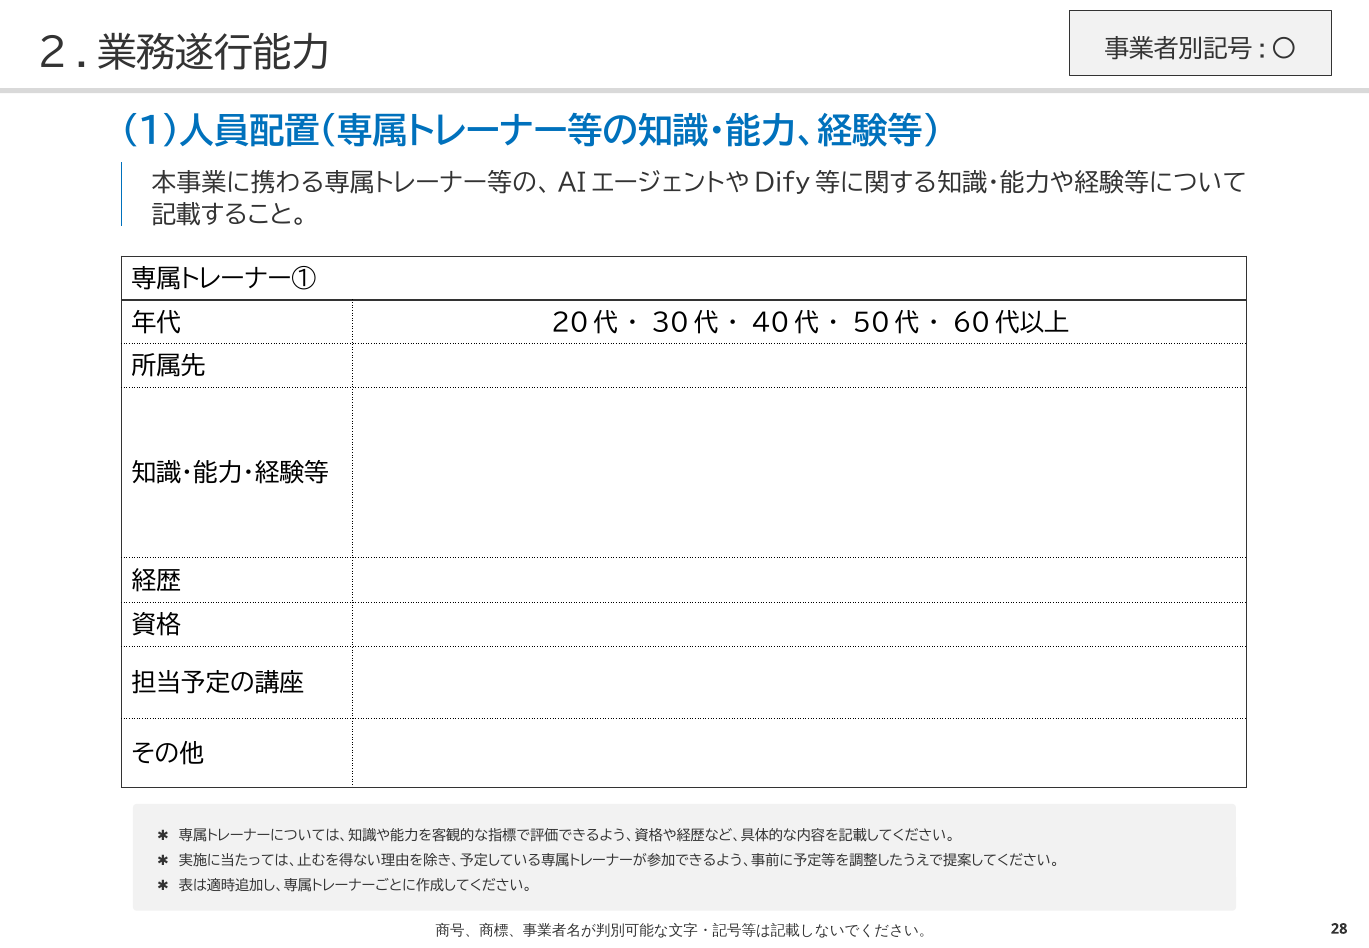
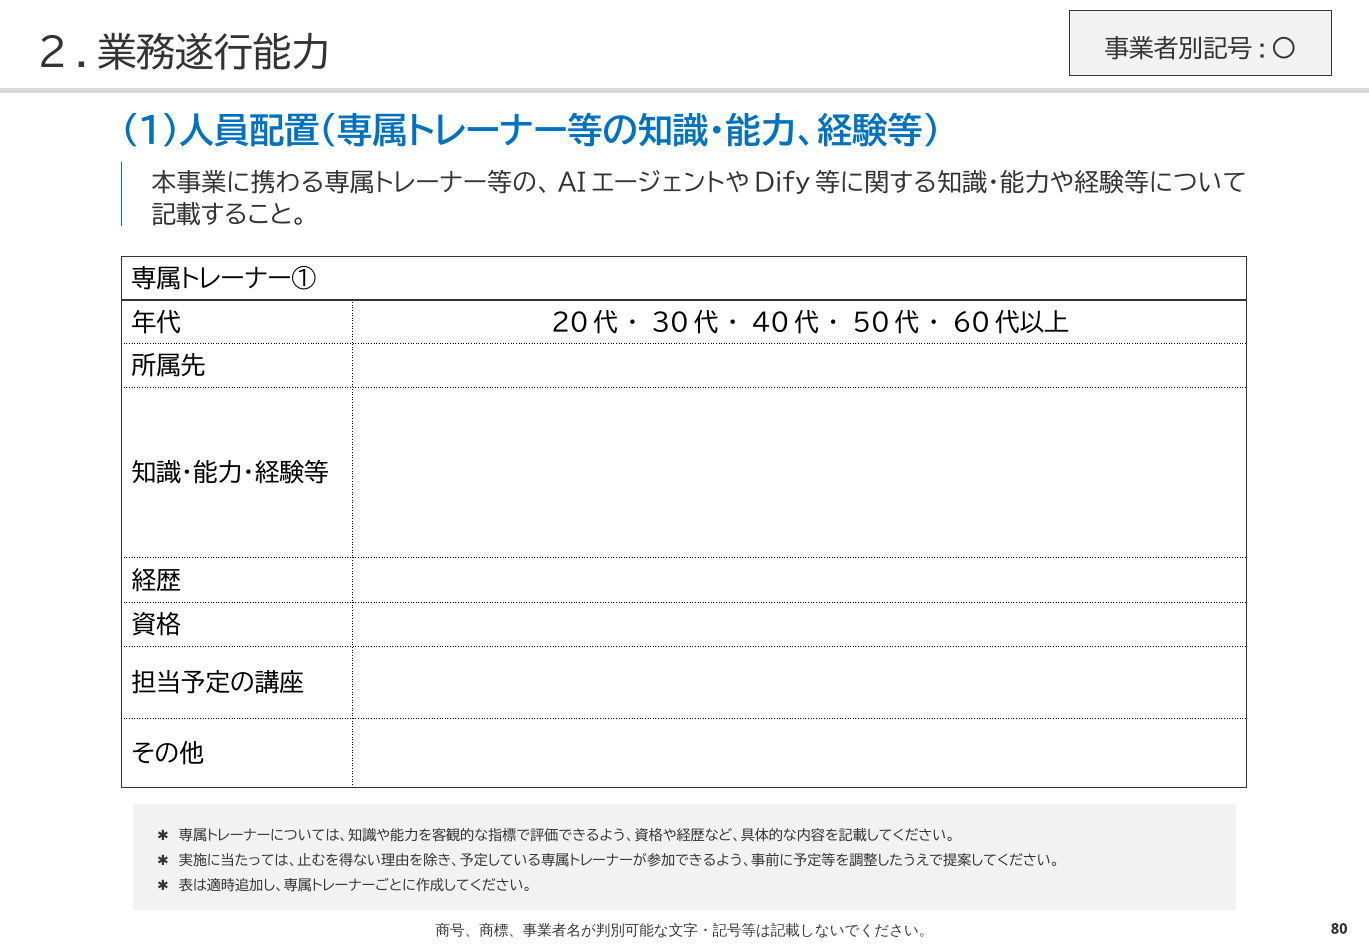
28: 28 -> 80 (1339, 929)
